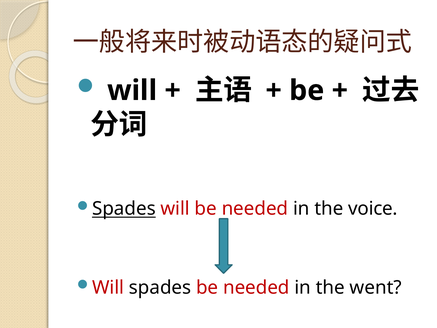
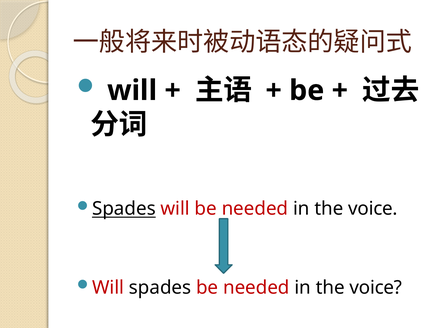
went: went -> voice (376, 287)
